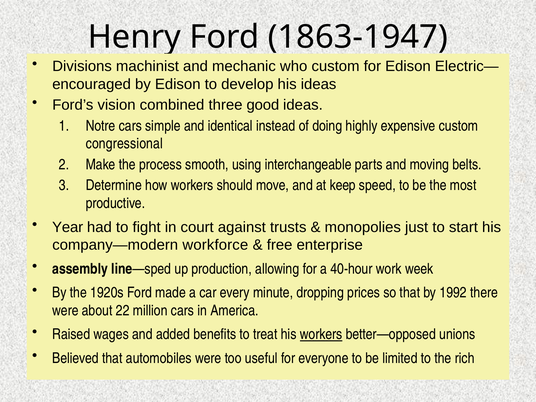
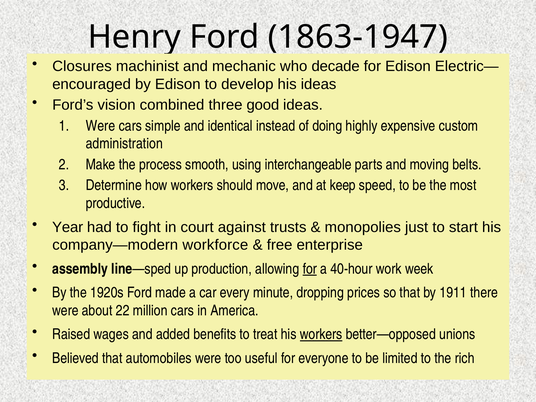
Divisions: Divisions -> Closures (82, 66)
who custom: custom -> decade (336, 66)
Notre: Notre -> Were (101, 126)
congressional: congressional -> administration (124, 144)
for underline: none -> present (310, 269)
1992: 1992 -> 1911 (453, 293)
